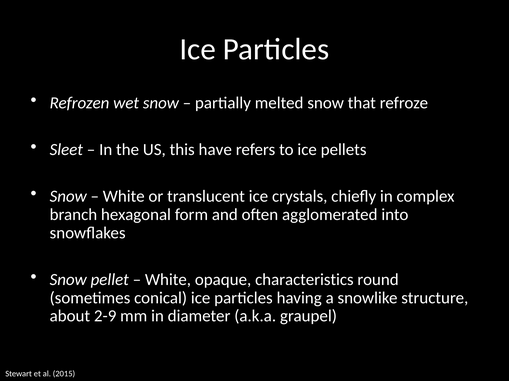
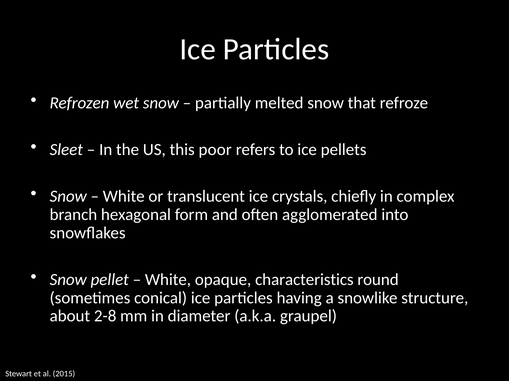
have: have -> poor (215, 150)
2-9: 2-9 -> 2-8 (105, 317)
